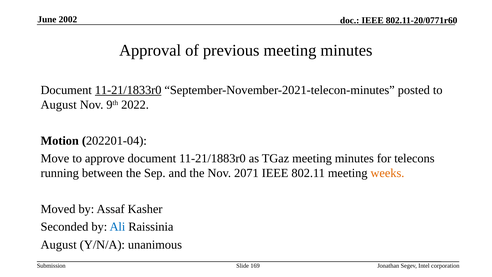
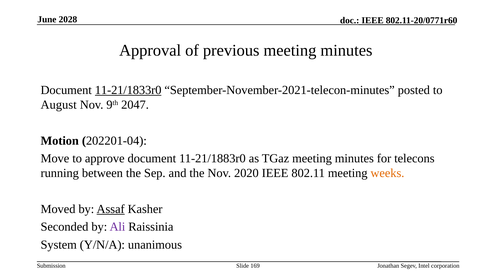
2002: 2002 -> 2028 (68, 20)
2022: 2022 -> 2047 (135, 105)
2071: 2071 -> 2020 (246, 173)
Assaf underline: none -> present (111, 209)
Ali colour: blue -> purple (117, 227)
August: August -> System (59, 244)
